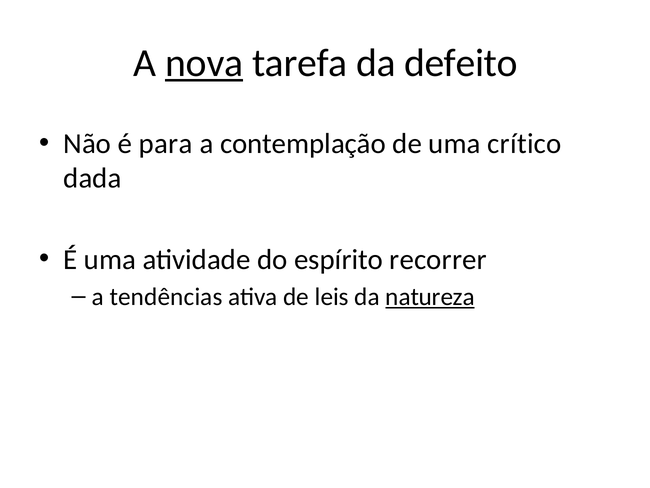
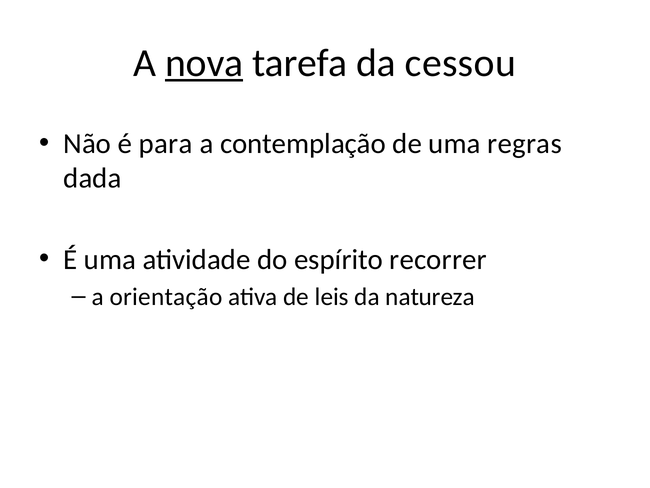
defeito: defeito -> cessou (460, 63)
crítico: crítico -> regras (525, 144)
tendências: tendências -> orientação (166, 296)
natureza underline: present -> none (430, 296)
